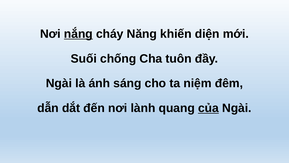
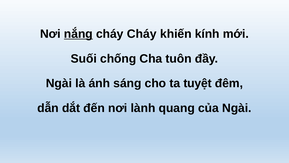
cháy Năng: Năng -> Cháy (142, 34)
diện: diện -> kính (207, 34)
niệm: niệm -> tuyệt (198, 83)
của underline: present -> none (208, 108)
